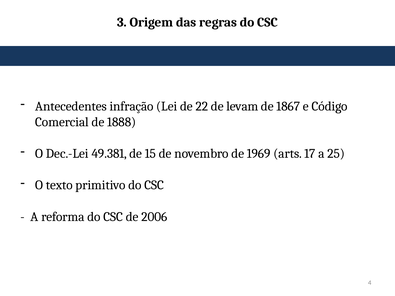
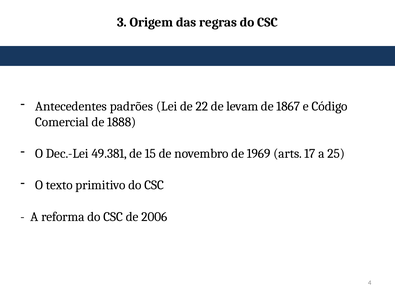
infração: infração -> padrões (131, 106)
